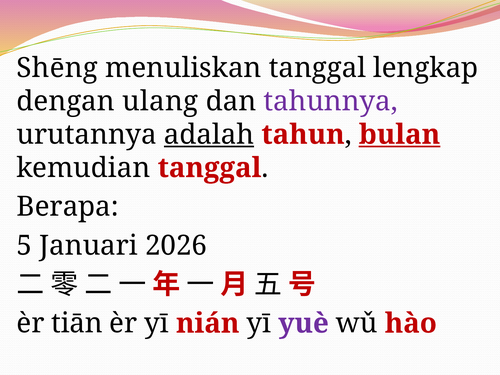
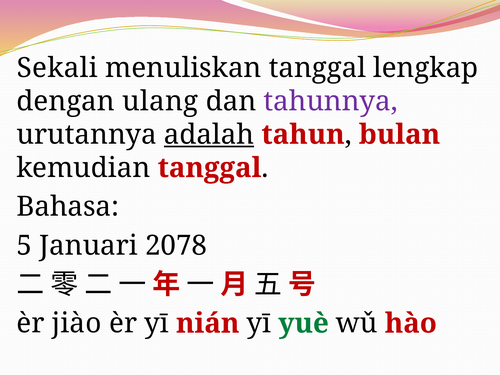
Shēng: Shēng -> Sekali (57, 68)
bulan underline: present -> none (400, 135)
Berapa: Berapa -> Bahasa (68, 207)
2026: 2026 -> 2078 (176, 246)
tiān: tiān -> jiào (77, 323)
yuè colour: purple -> green (304, 323)
